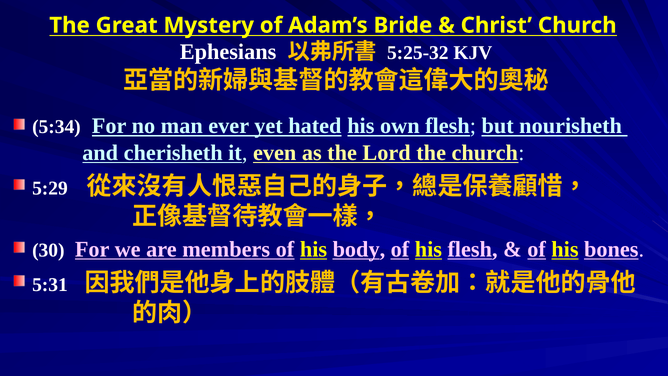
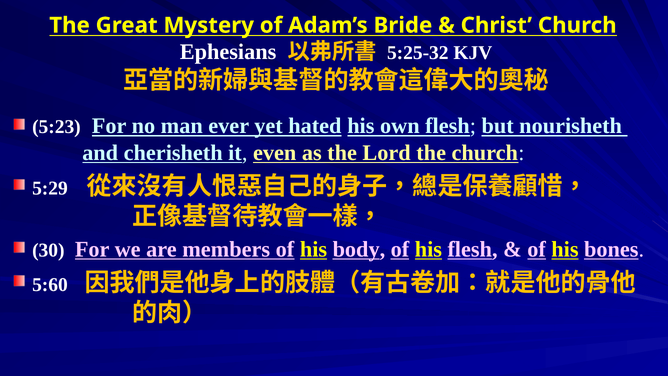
5:34: 5:34 -> 5:23 (56, 127)
5:31: 5:31 -> 5:60 (50, 284)
